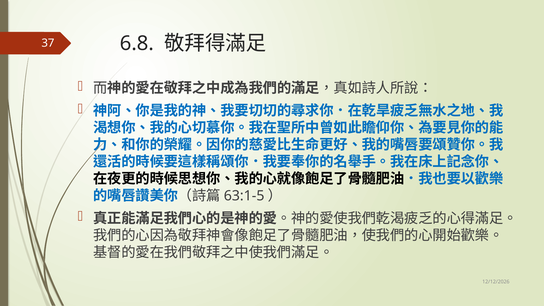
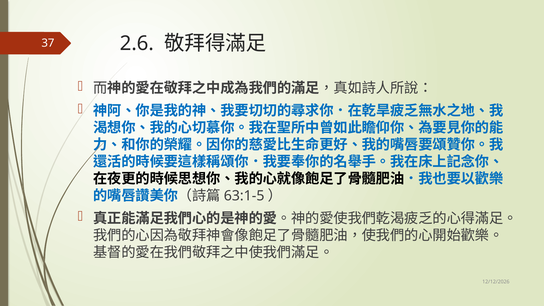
6.8: 6.8 -> 2.6 (137, 44)
